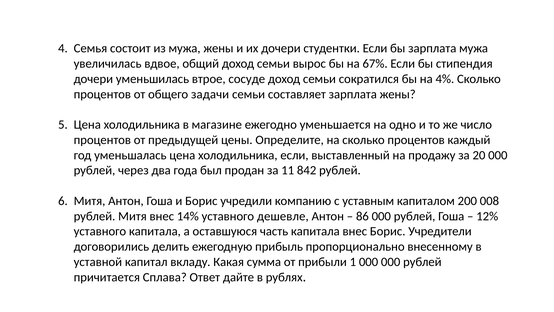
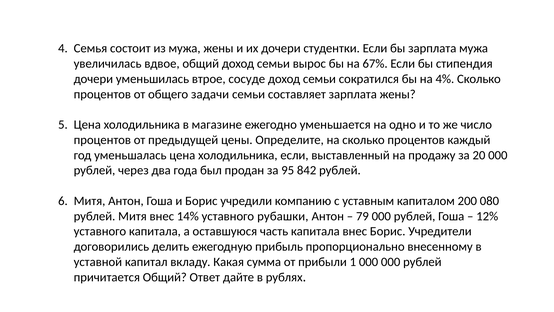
11: 11 -> 95 (288, 170)
008: 008 -> 080 (489, 201)
дешевле: дешевле -> рубашки (283, 216)
86: 86 -> 79 (362, 216)
причитается Сплава: Сплава -> Общий (165, 277)
